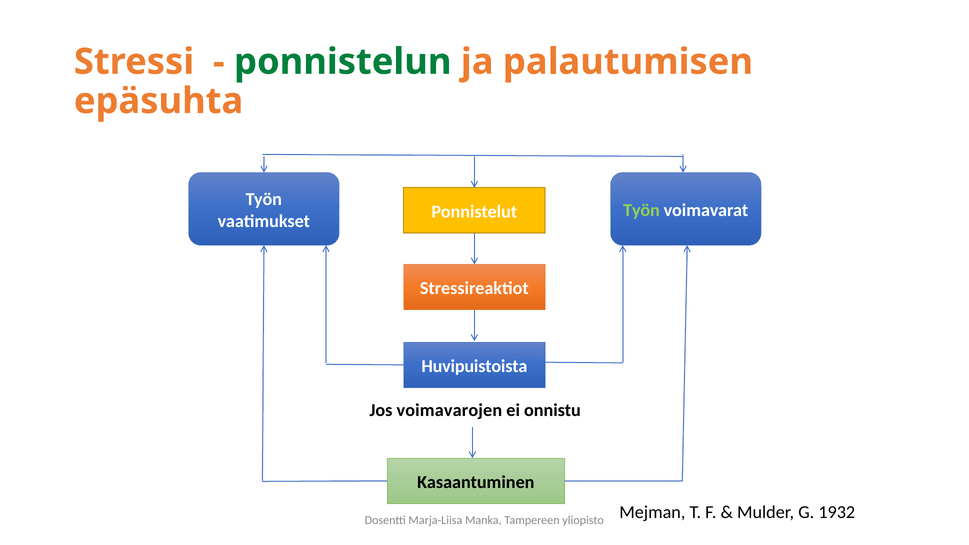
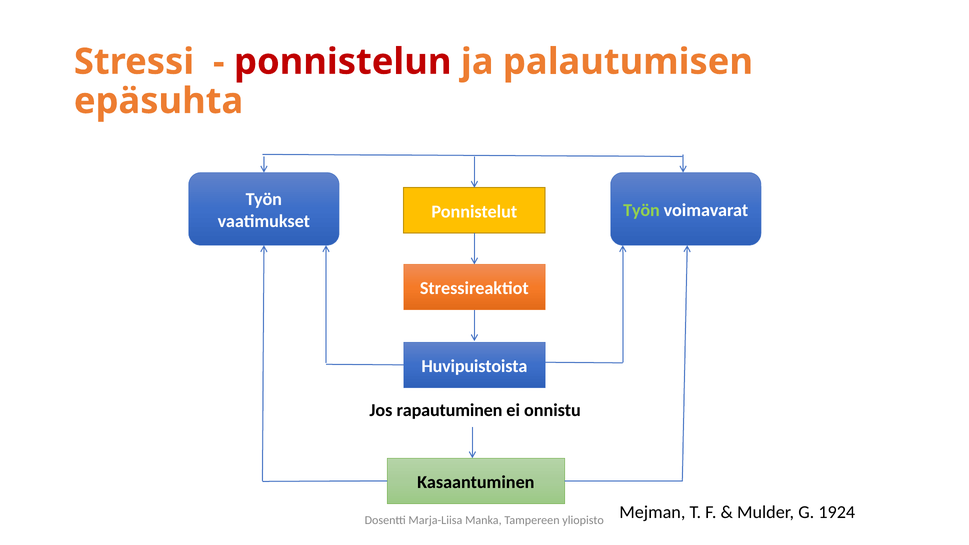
ponnistelun colour: green -> red (343, 62)
voimavarojen: voimavarojen -> rapautuminen (450, 410)
1932: 1932 -> 1924 (837, 512)
